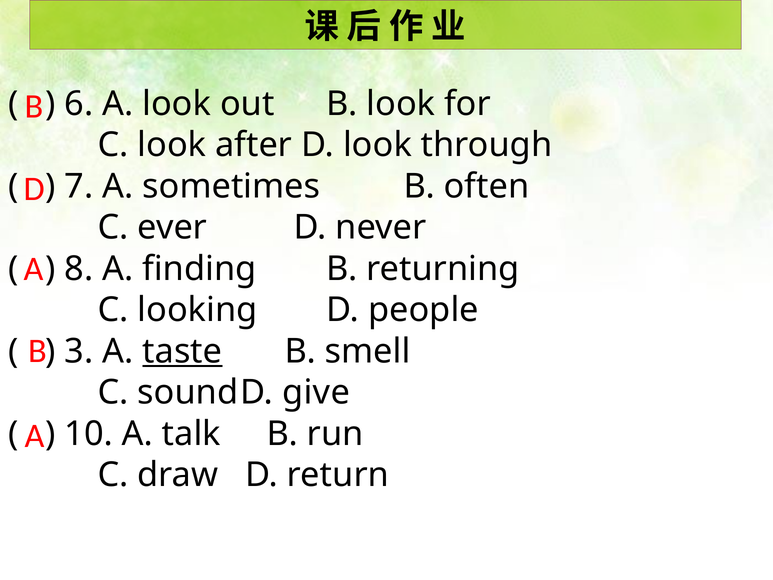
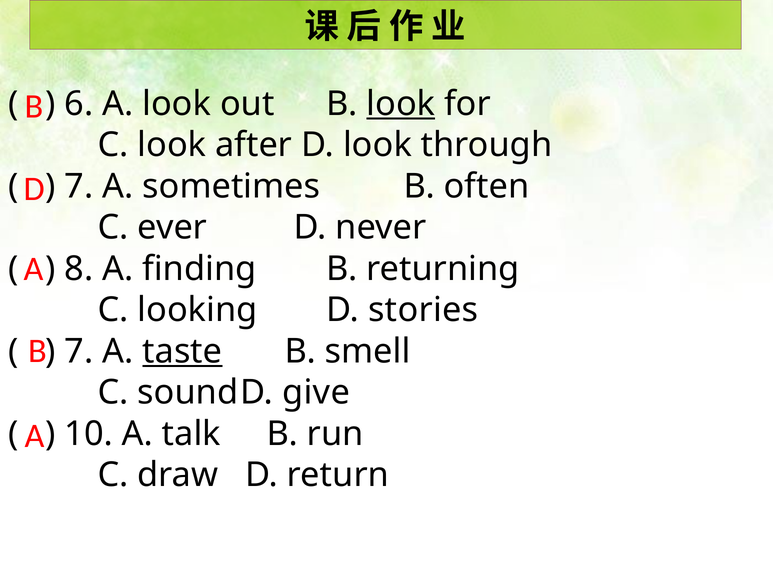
look underline: none -> present (401, 104)
people: people -> stories (423, 310)
3: 3 -> 7 (79, 351)
